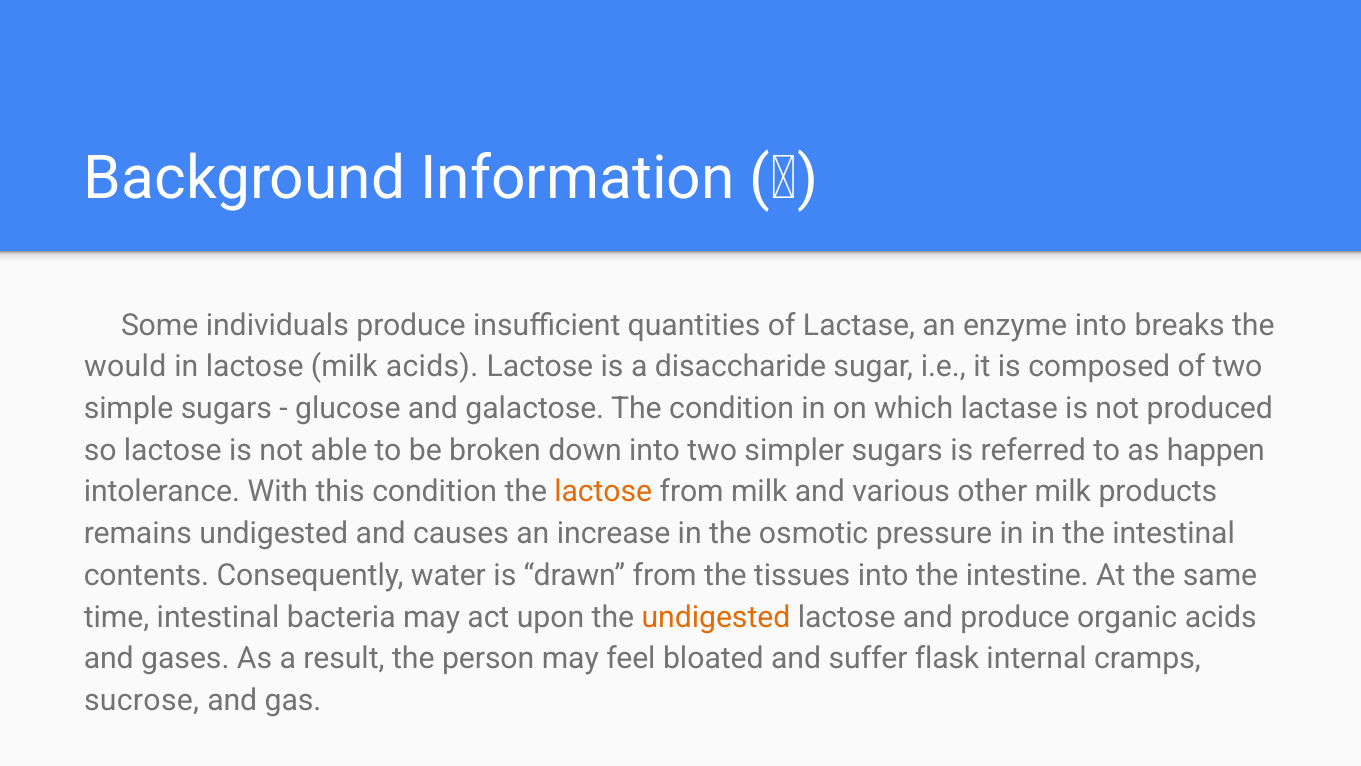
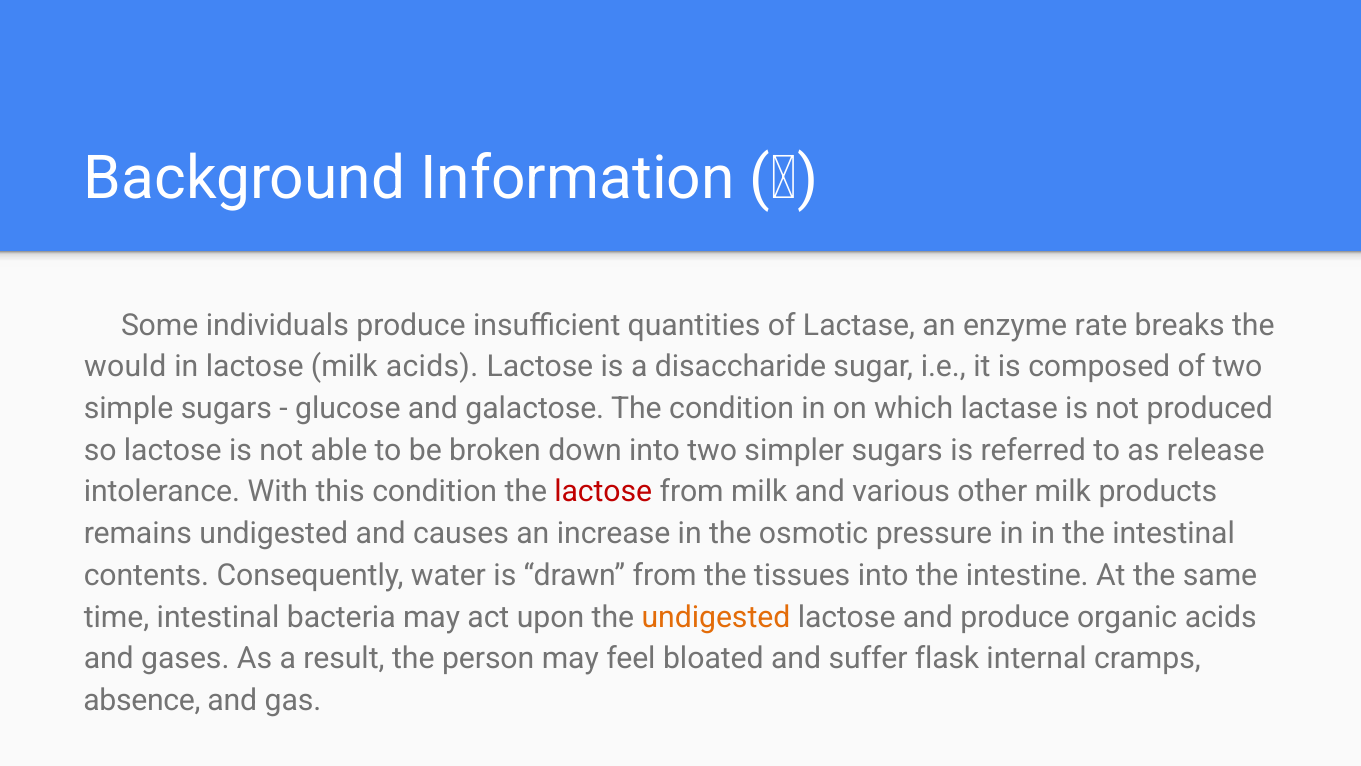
enzyme into: into -> rate (1101, 325)
happen: happen -> release (1216, 450)
lactose colour: orange -> red (603, 492)
sucrose: sucrose -> absence (142, 700)
